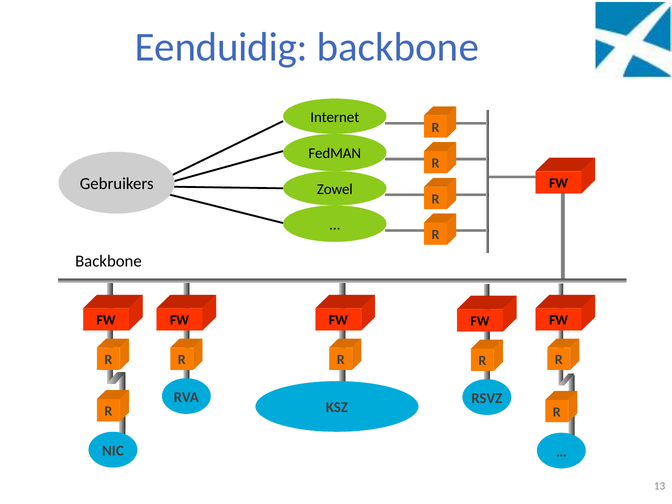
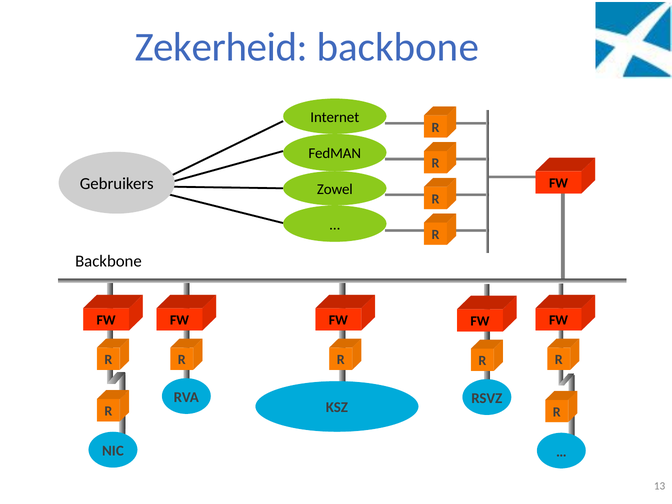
Eenduidig: Eenduidig -> Zekerheid (221, 47)
